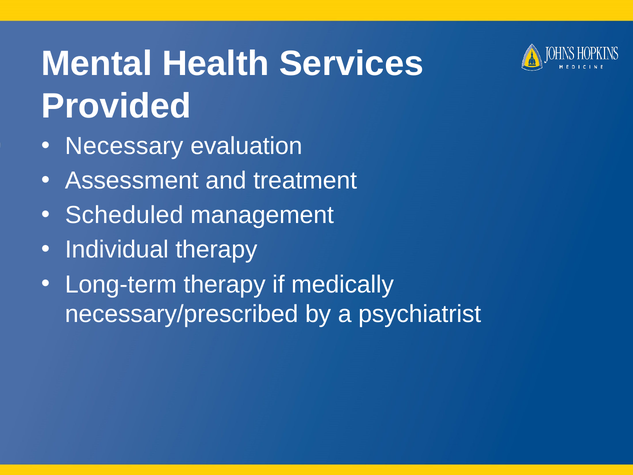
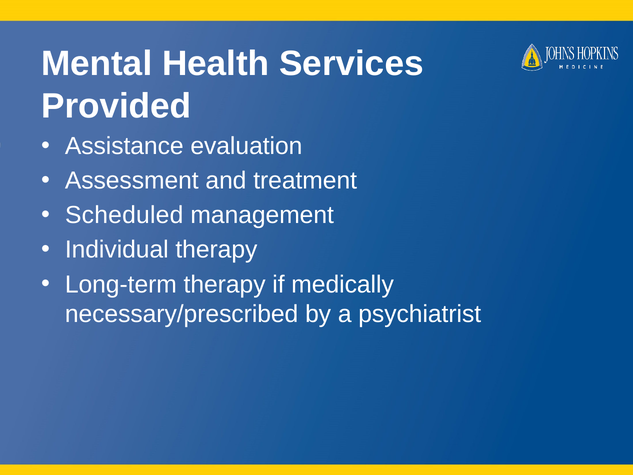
Necessary: Necessary -> Assistance (124, 146)
